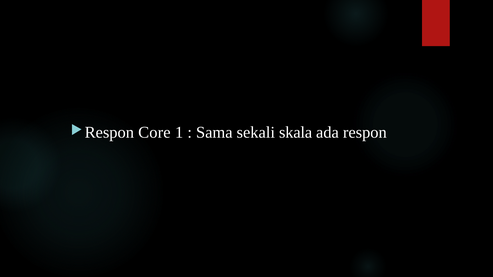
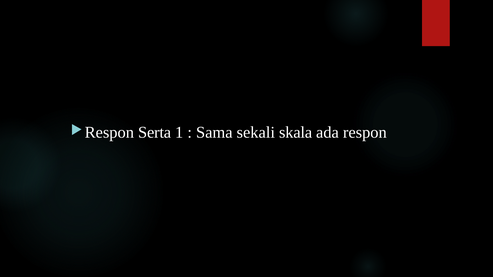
Core: Core -> Serta (155, 133)
